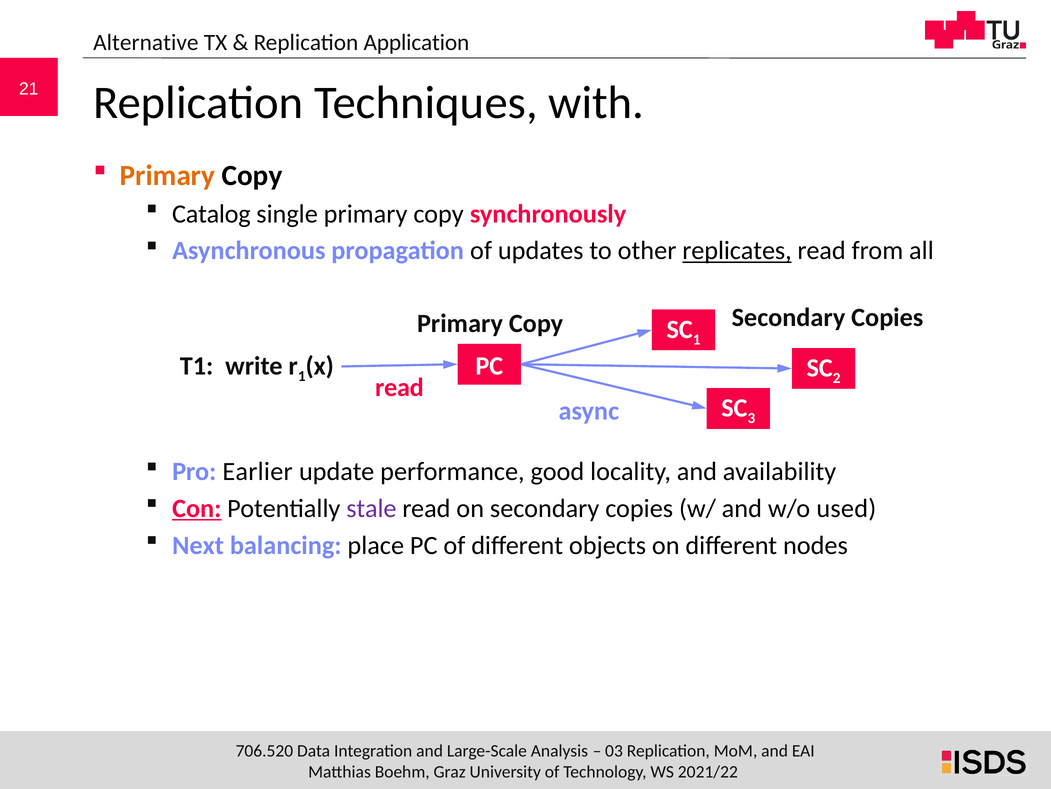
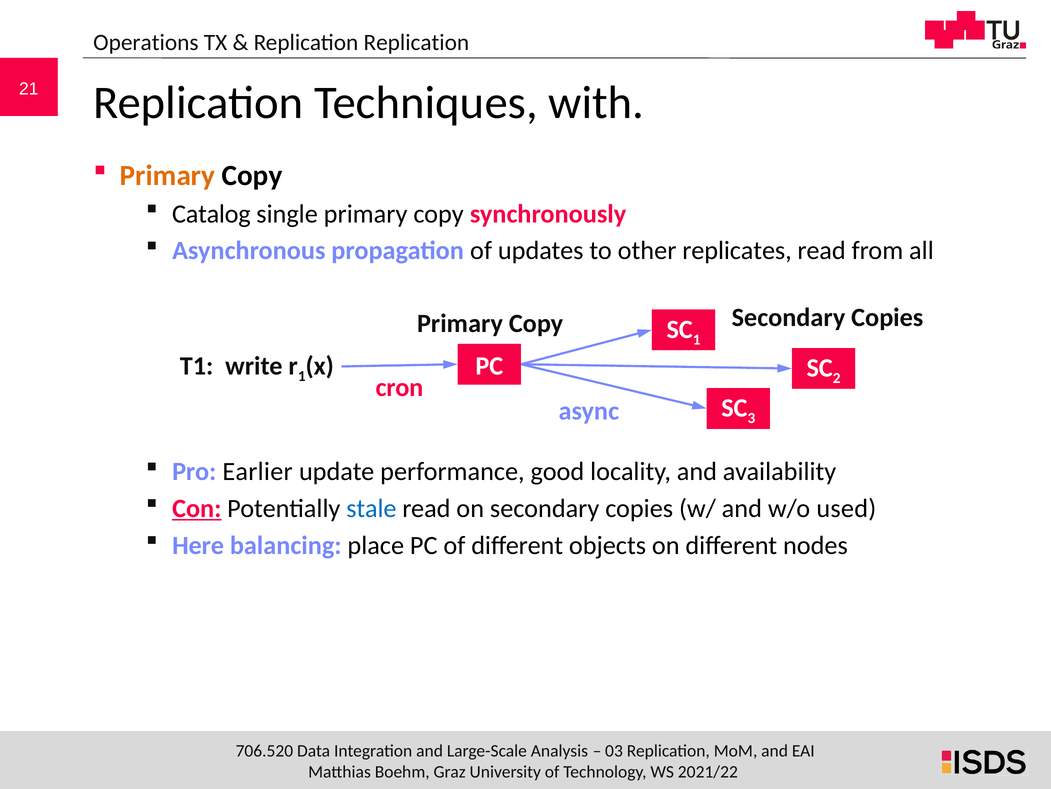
Alternative: Alternative -> Operations (146, 43)
Replication Application: Application -> Replication (416, 43)
replicates underline: present -> none (737, 251)
read: read -> cron (399, 387)
stale colour: purple -> blue (371, 508)
Next: Next -> Here (198, 545)
